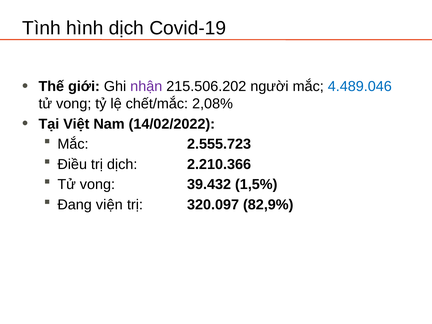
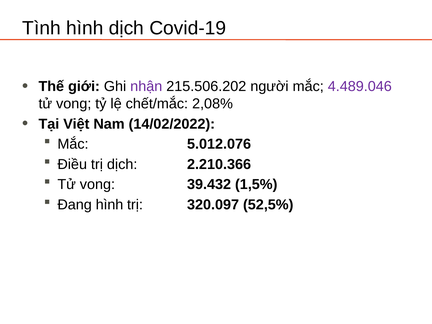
4.489.046 colour: blue -> purple (360, 87)
2.555.723: 2.555.723 -> 5.012.076 (219, 144)
Đang viện: viện -> hình (109, 205)
82,9%: 82,9% -> 52,5% (268, 205)
